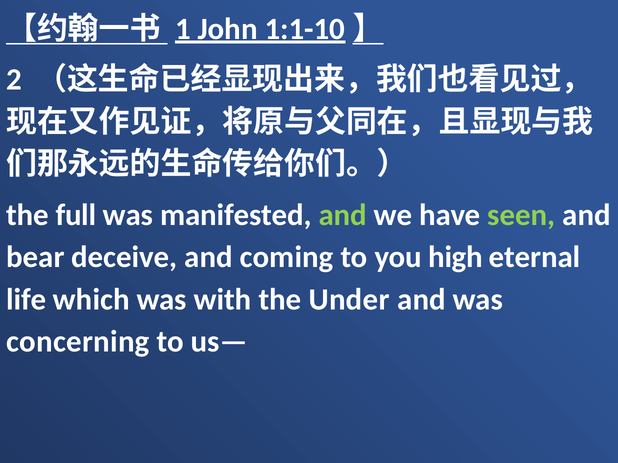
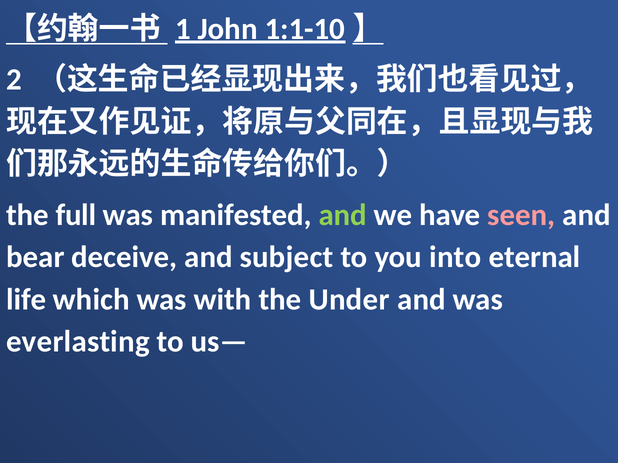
seen colour: light green -> pink (521, 215)
coming: coming -> subject (287, 257)
high: high -> into (455, 257)
concerning: concerning -> everlasting (78, 342)
